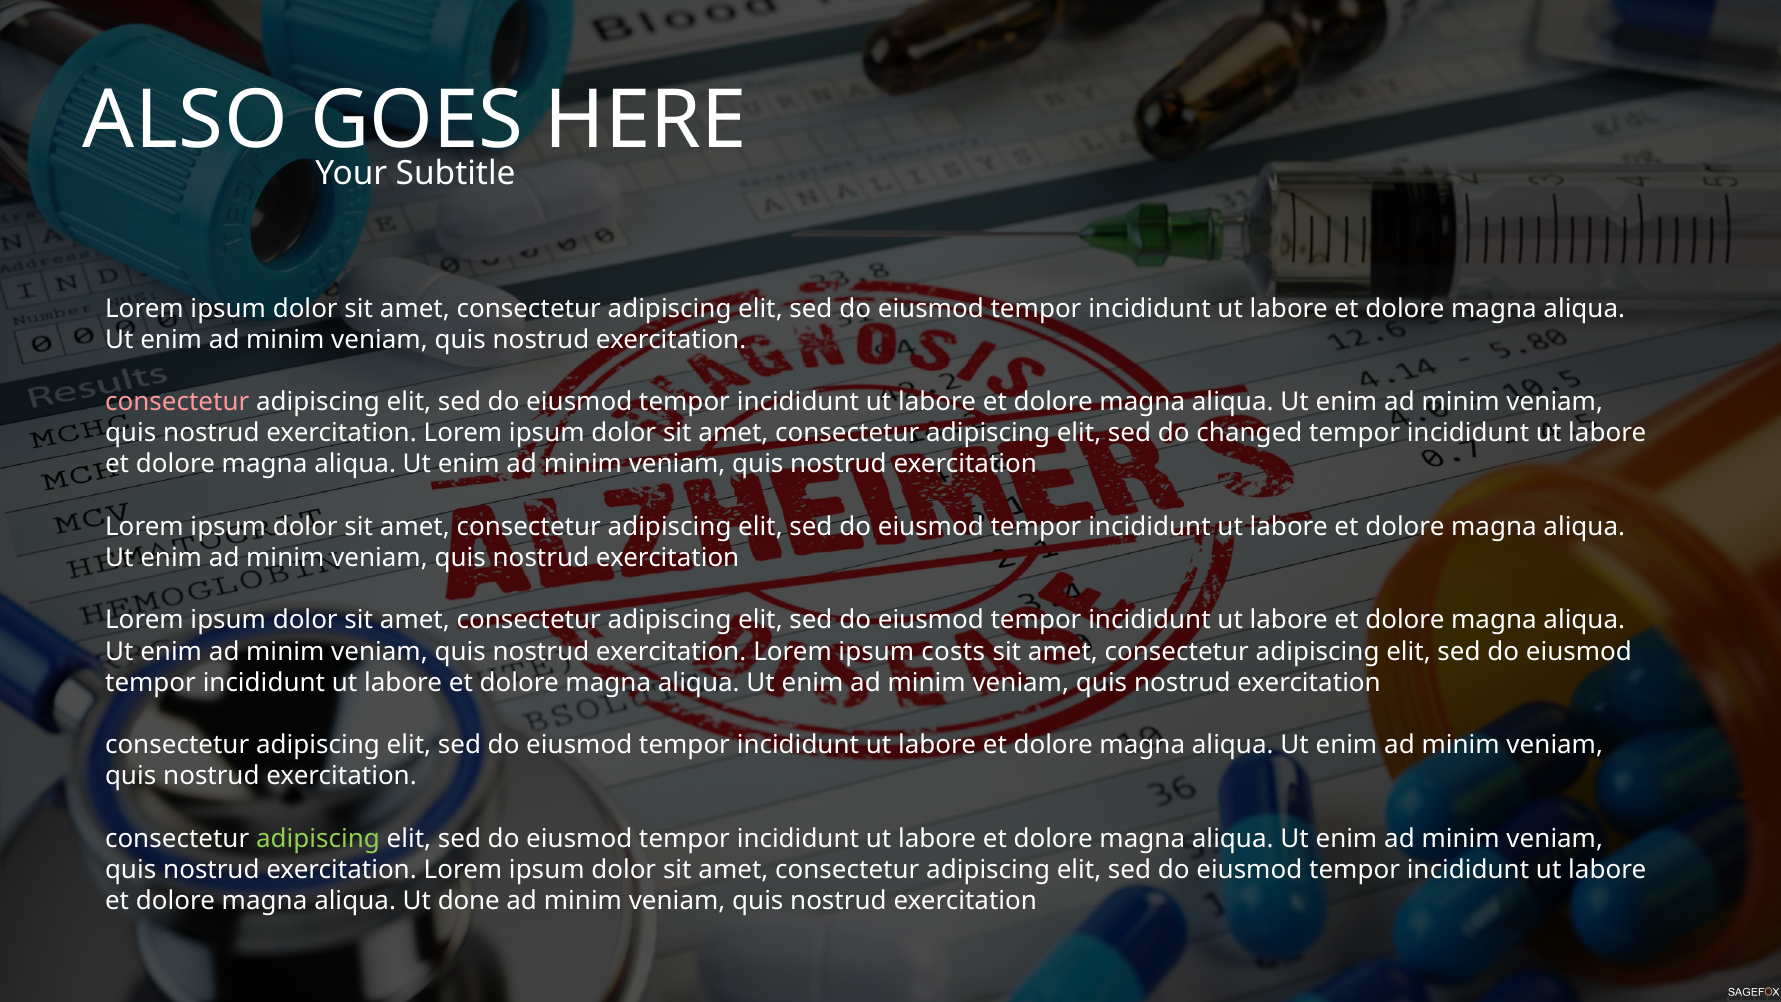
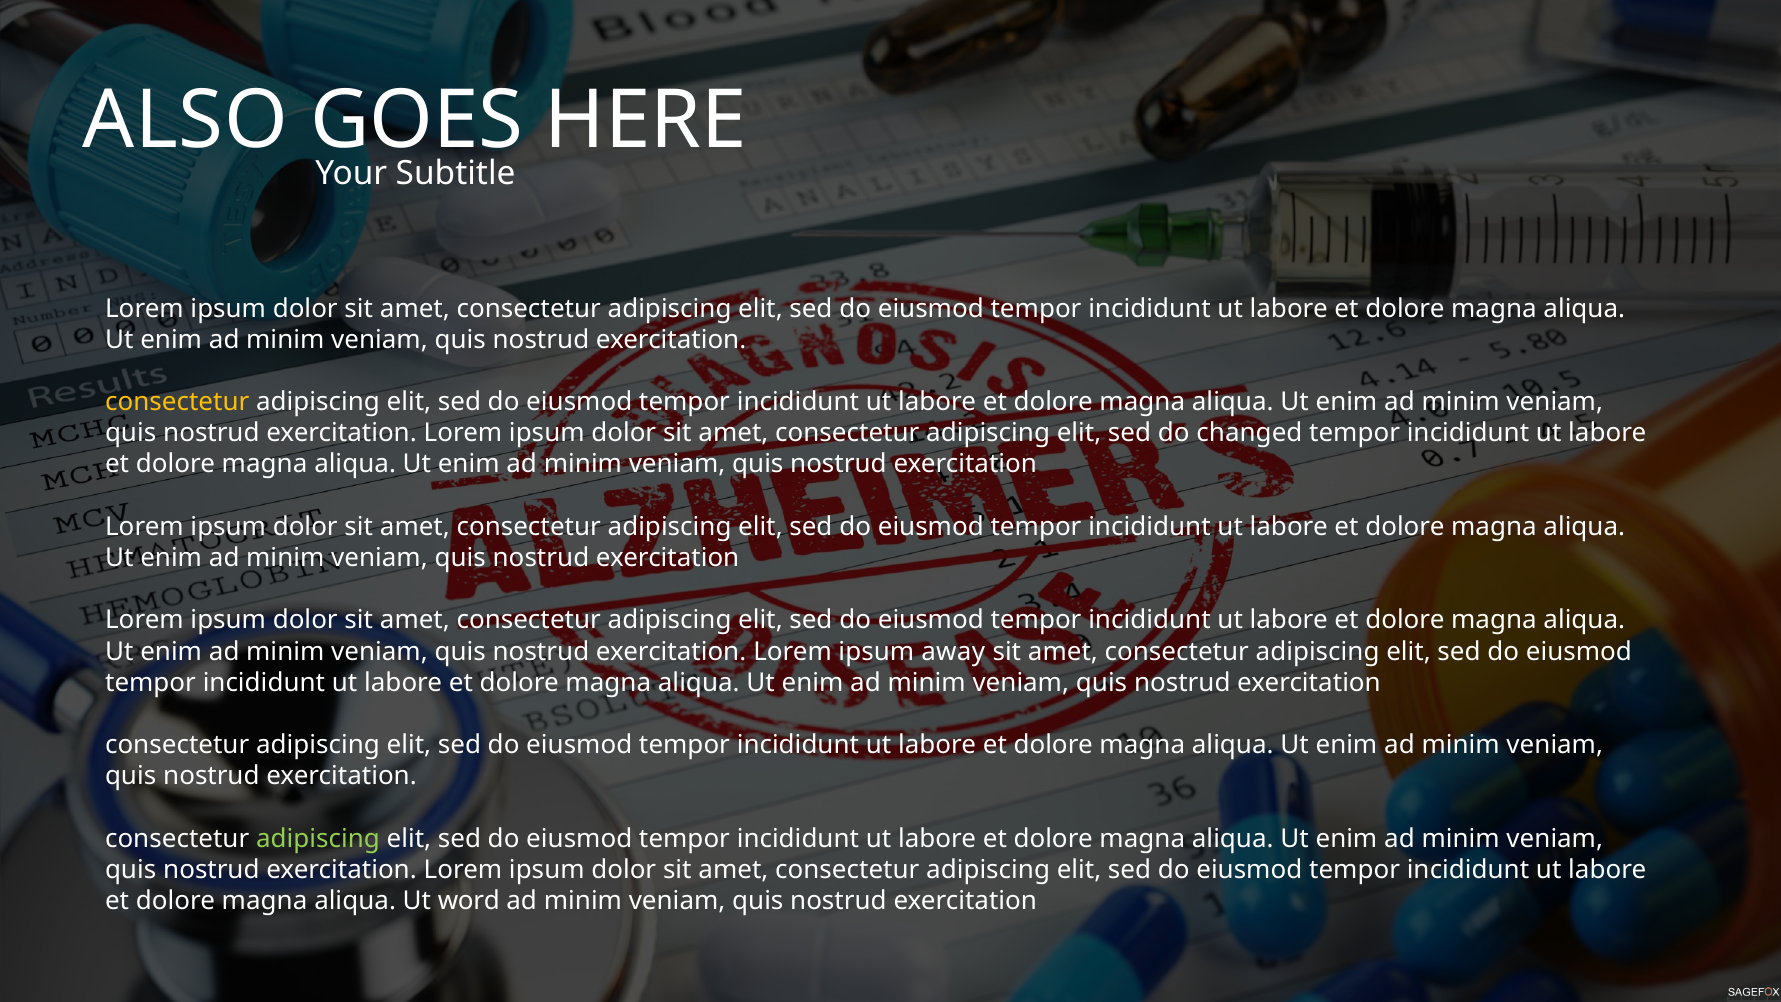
consectetur colour: pink -> yellow (177, 402)
costs: costs -> away (953, 651)
done: done -> word (469, 901)
